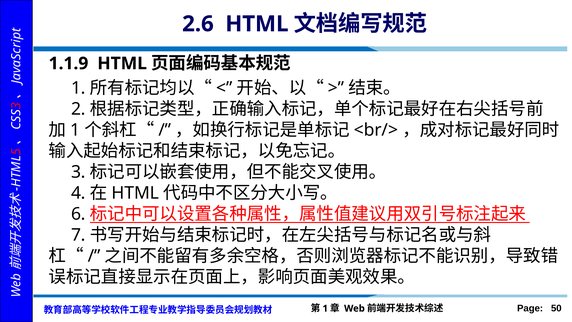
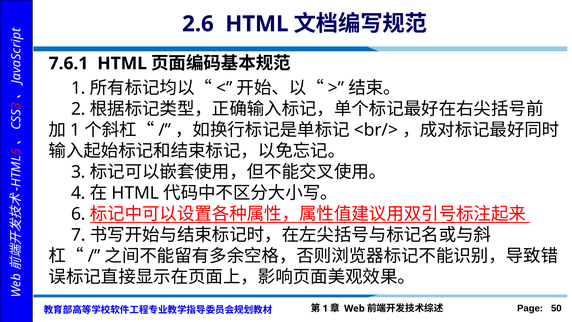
1.1.9: 1.1.9 -> 7.6.1 (68, 63)
